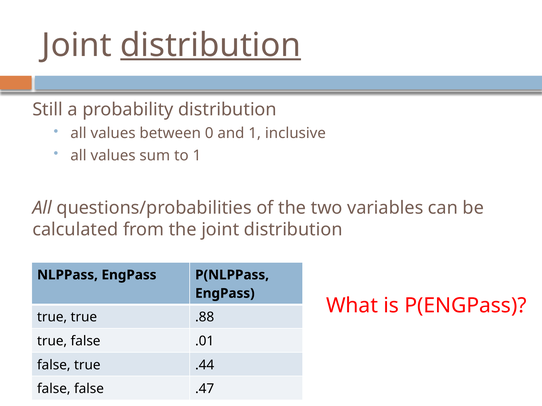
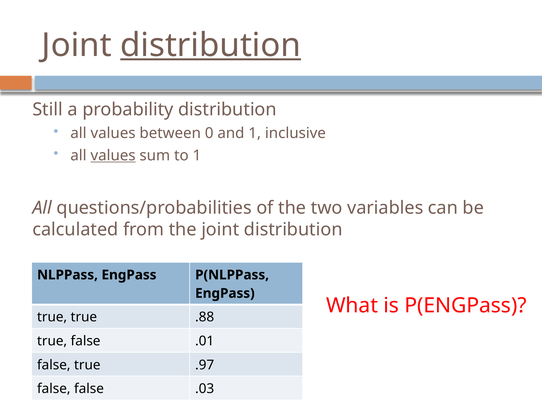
values underline: none -> present (113, 156)
.44: .44 -> .97 (205, 365)
.47: .47 -> .03 (205, 389)
